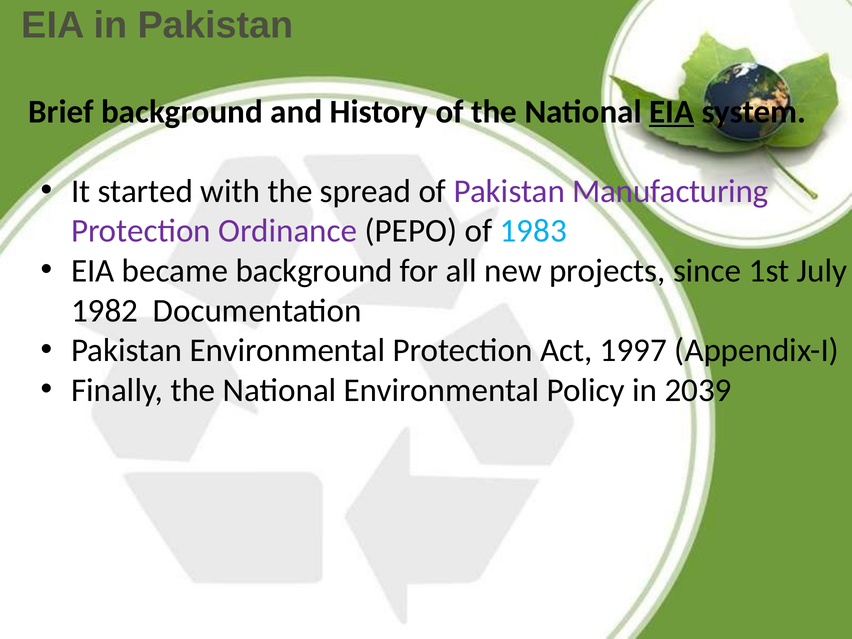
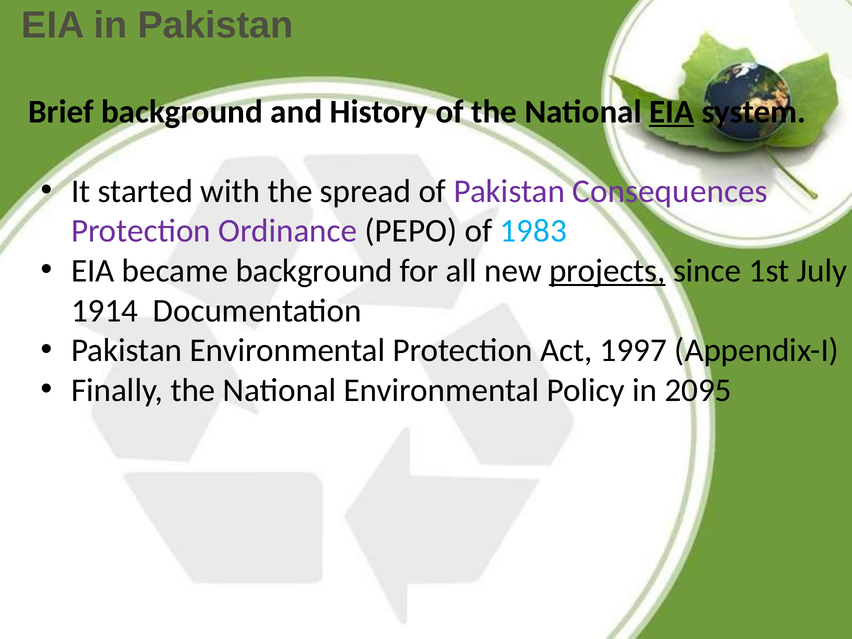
Manufacturing: Manufacturing -> Consequences (670, 191)
projects underline: none -> present (607, 271)
1982: 1982 -> 1914 (105, 311)
2039: 2039 -> 2095 (698, 390)
